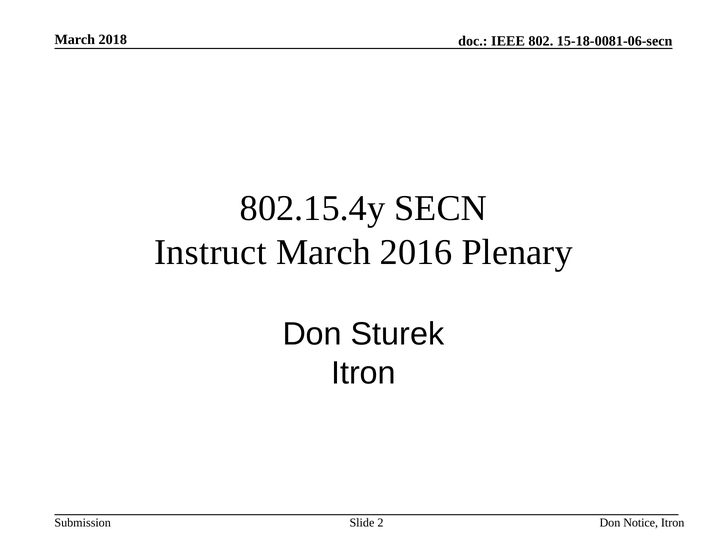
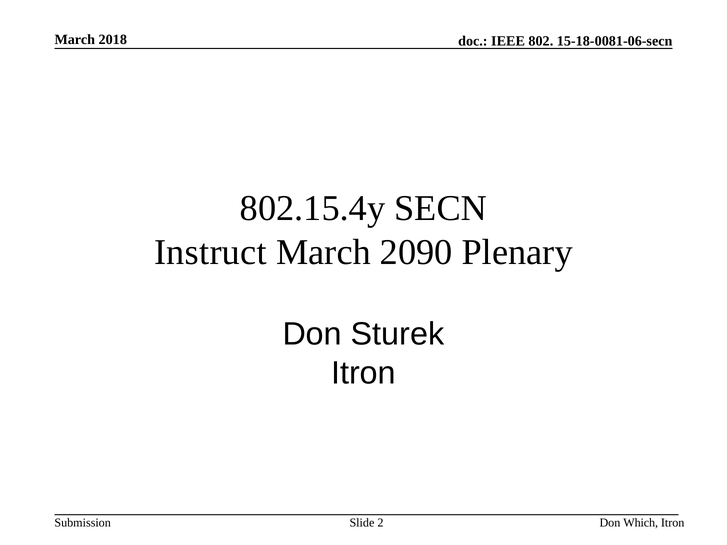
2016: 2016 -> 2090 (416, 252)
Notice: Notice -> Which (641, 523)
